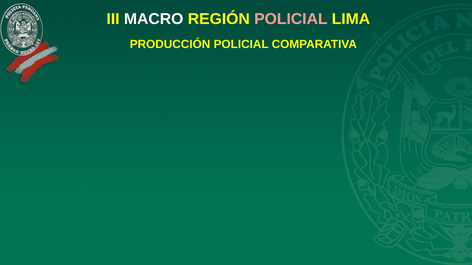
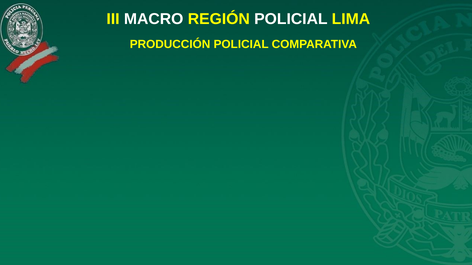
POLICIAL colour: pink -> white (291, 19)
